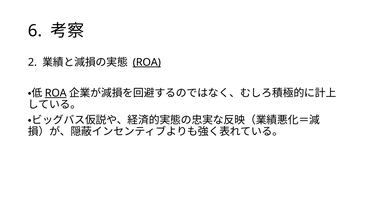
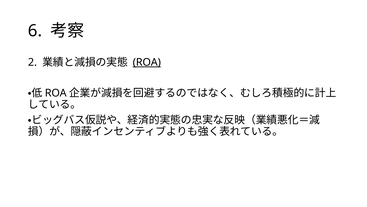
ROA underline: present -> none (56, 93)
